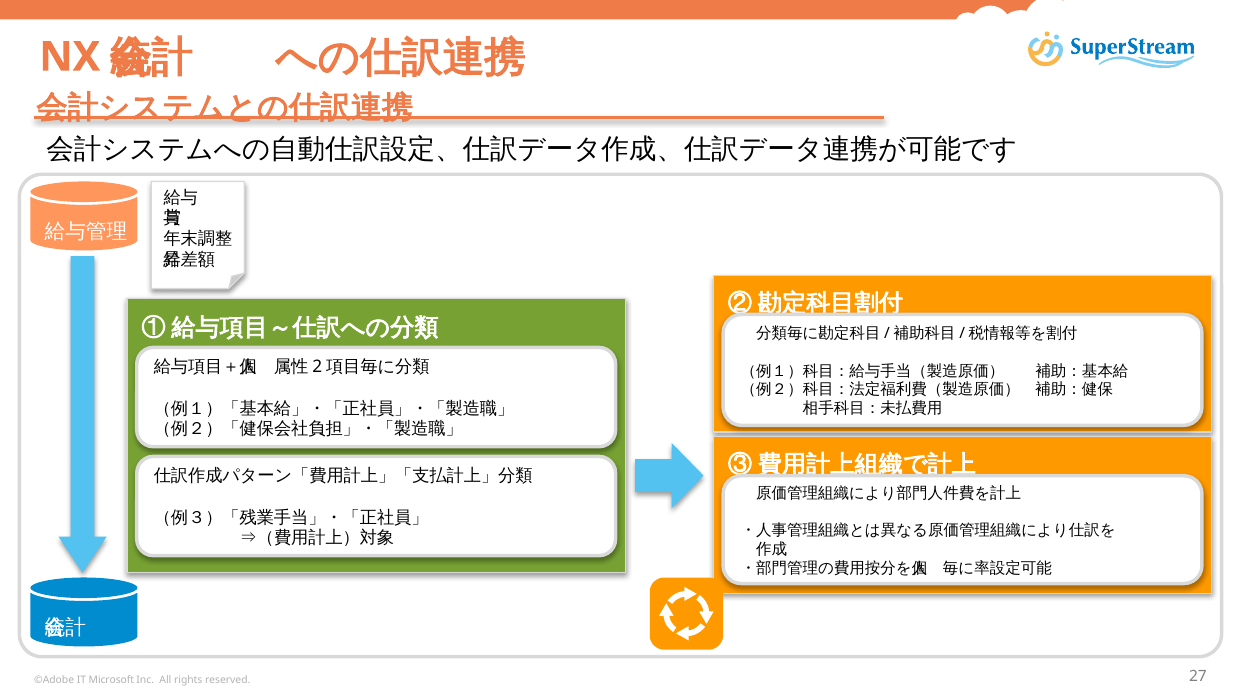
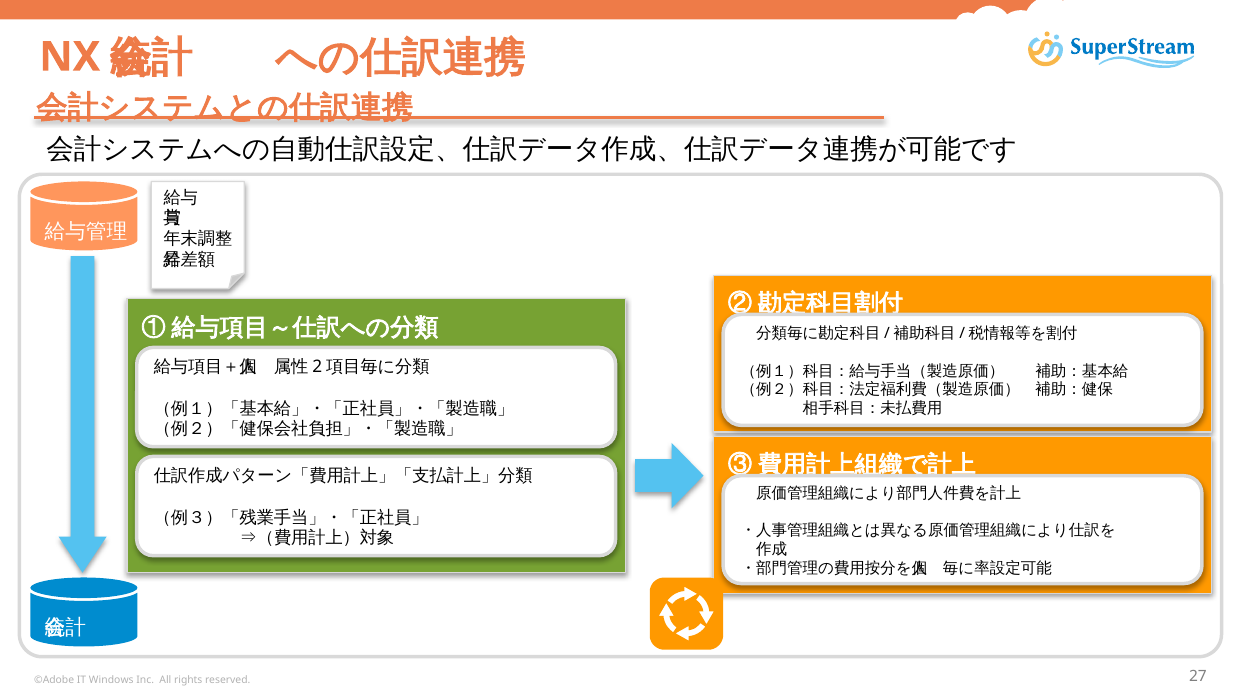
Microsoft: Microsoft -> Windows (111, 681)
